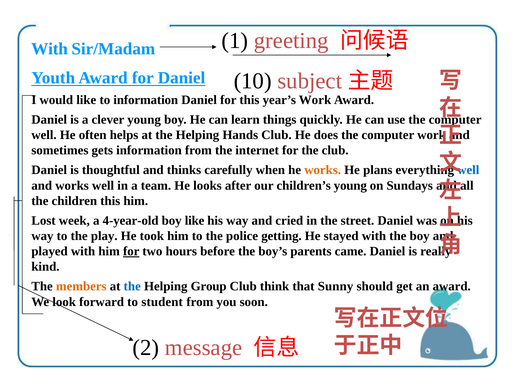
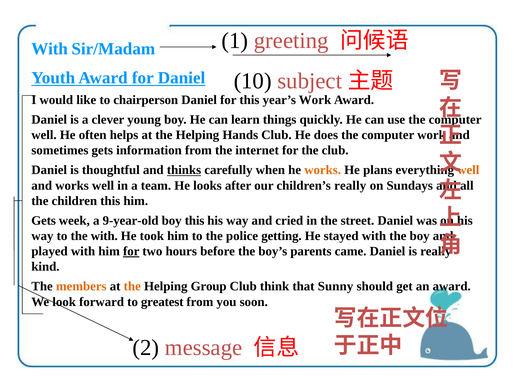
to information: information -> chairperson (146, 100)
thinks underline: none -> present (184, 170)
well colour: blue -> orange (468, 170)
children’s young: young -> really (350, 186)
Lost: Lost -> Gets (44, 221)
4-year-old: 4-year-old -> 9-year-old (131, 221)
boy like: like -> this (195, 221)
the play: play -> with (104, 236)
the colour: blue -> orange (132, 287)
student: student -> greatest (162, 302)
